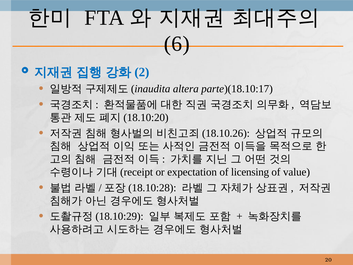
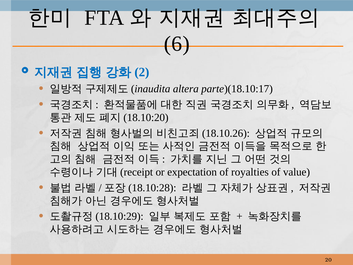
licensing: licensing -> royalties (250, 172)
